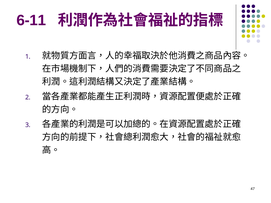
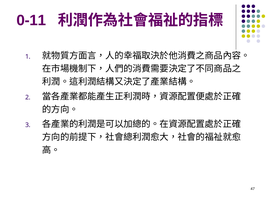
6-11: 6-11 -> 0-11 (31, 20)
